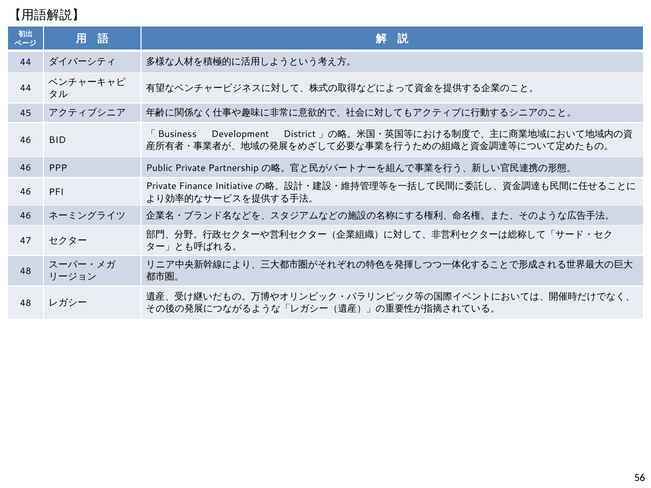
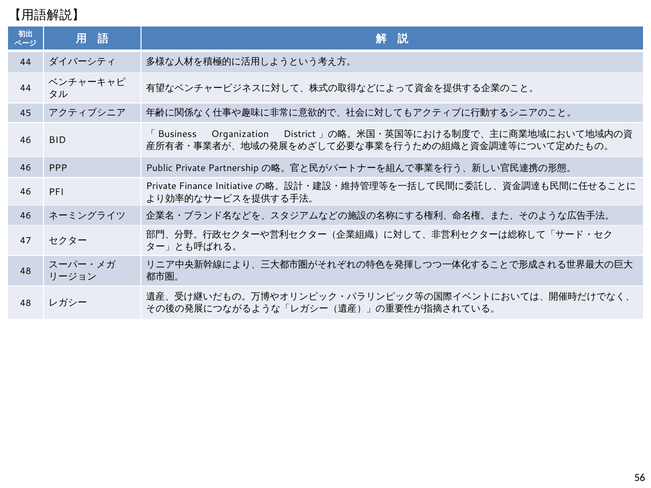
Development: Development -> Organization (240, 134)
